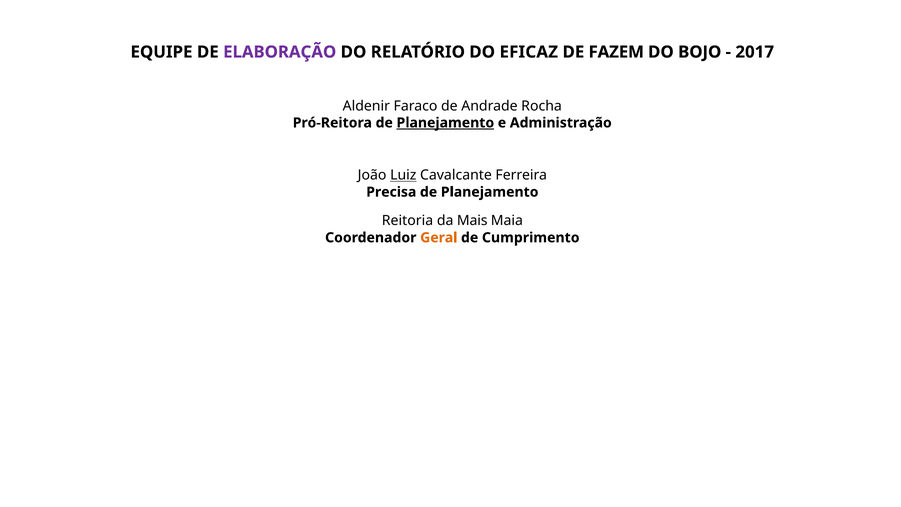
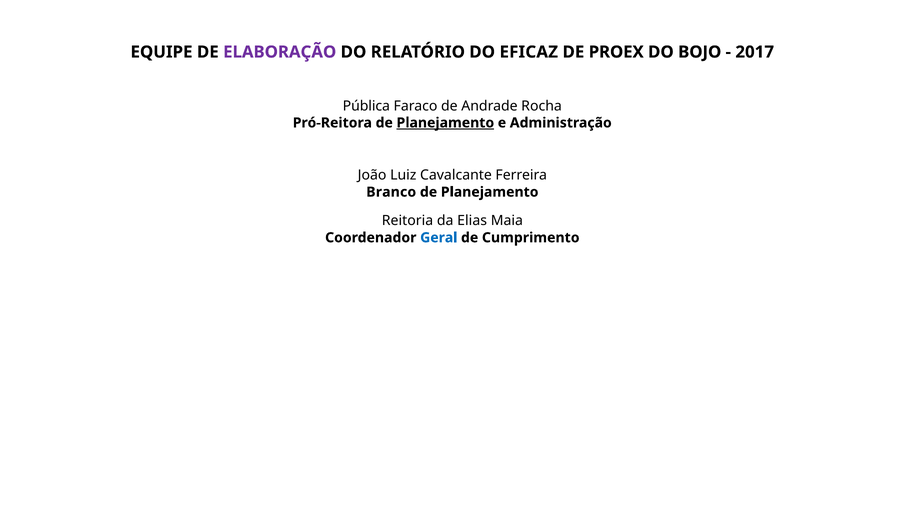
FAZEM: FAZEM -> PROEX (616, 52)
Aldenir: Aldenir -> Pública (366, 106)
Luiz underline: present -> none (403, 175)
Precisa: Precisa -> Branco (391, 192)
Mais: Mais -> Elias (472, 221)
Geral colour: orange -> blue (439, 238)
